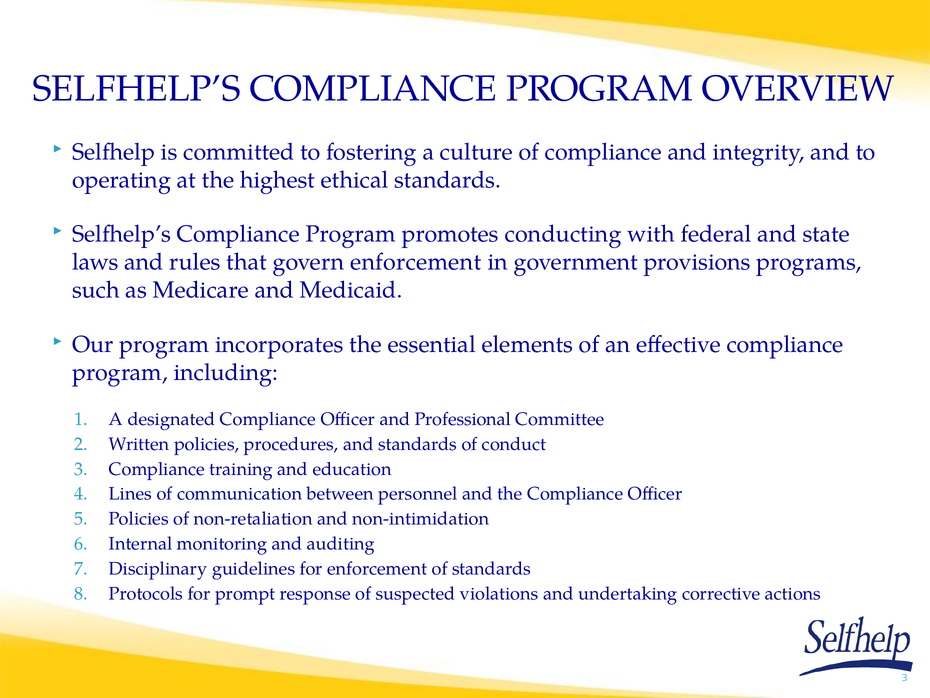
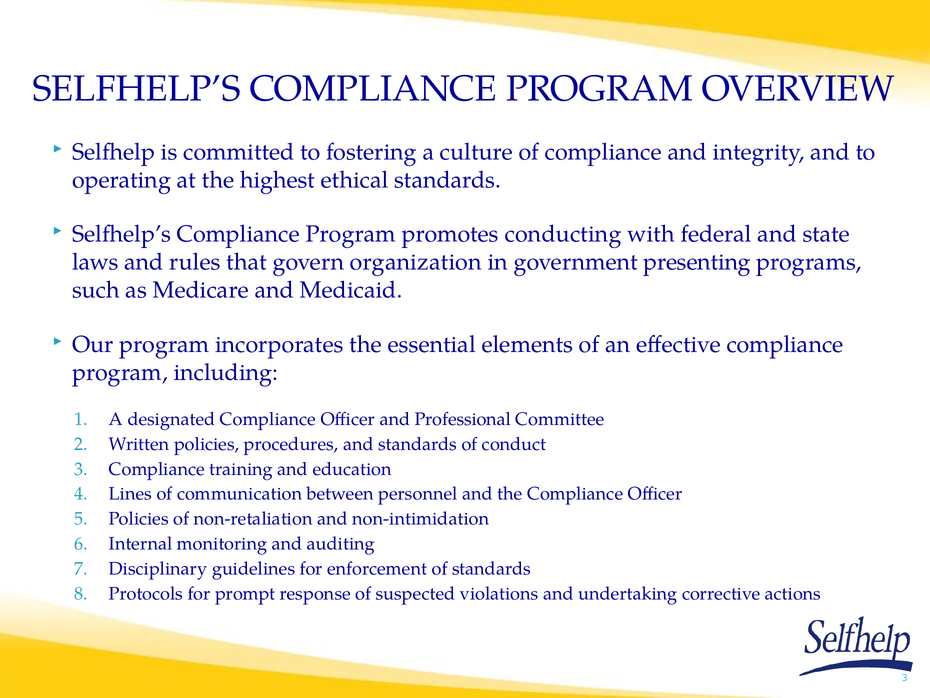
govern enforcement: enforcement -> organization (416, 262)
provisions: provisions -> presenting (697, 262)
